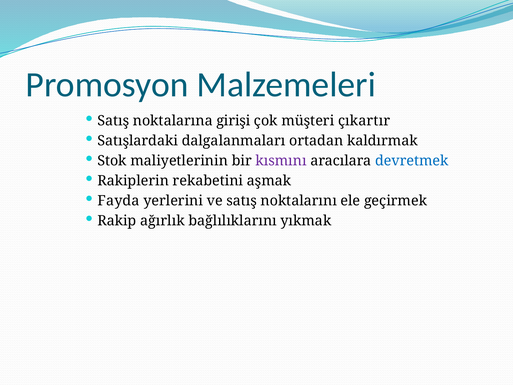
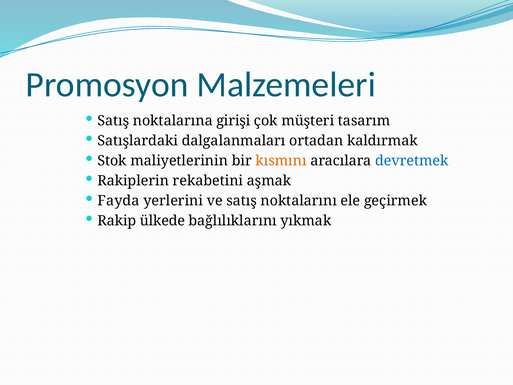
çıkartır: çıkartır -> tasarım (364, 121)
kısmını colour: purple -> orange (281, 161)
ağırlık: ağırlık -> ülkede (163, 221)
